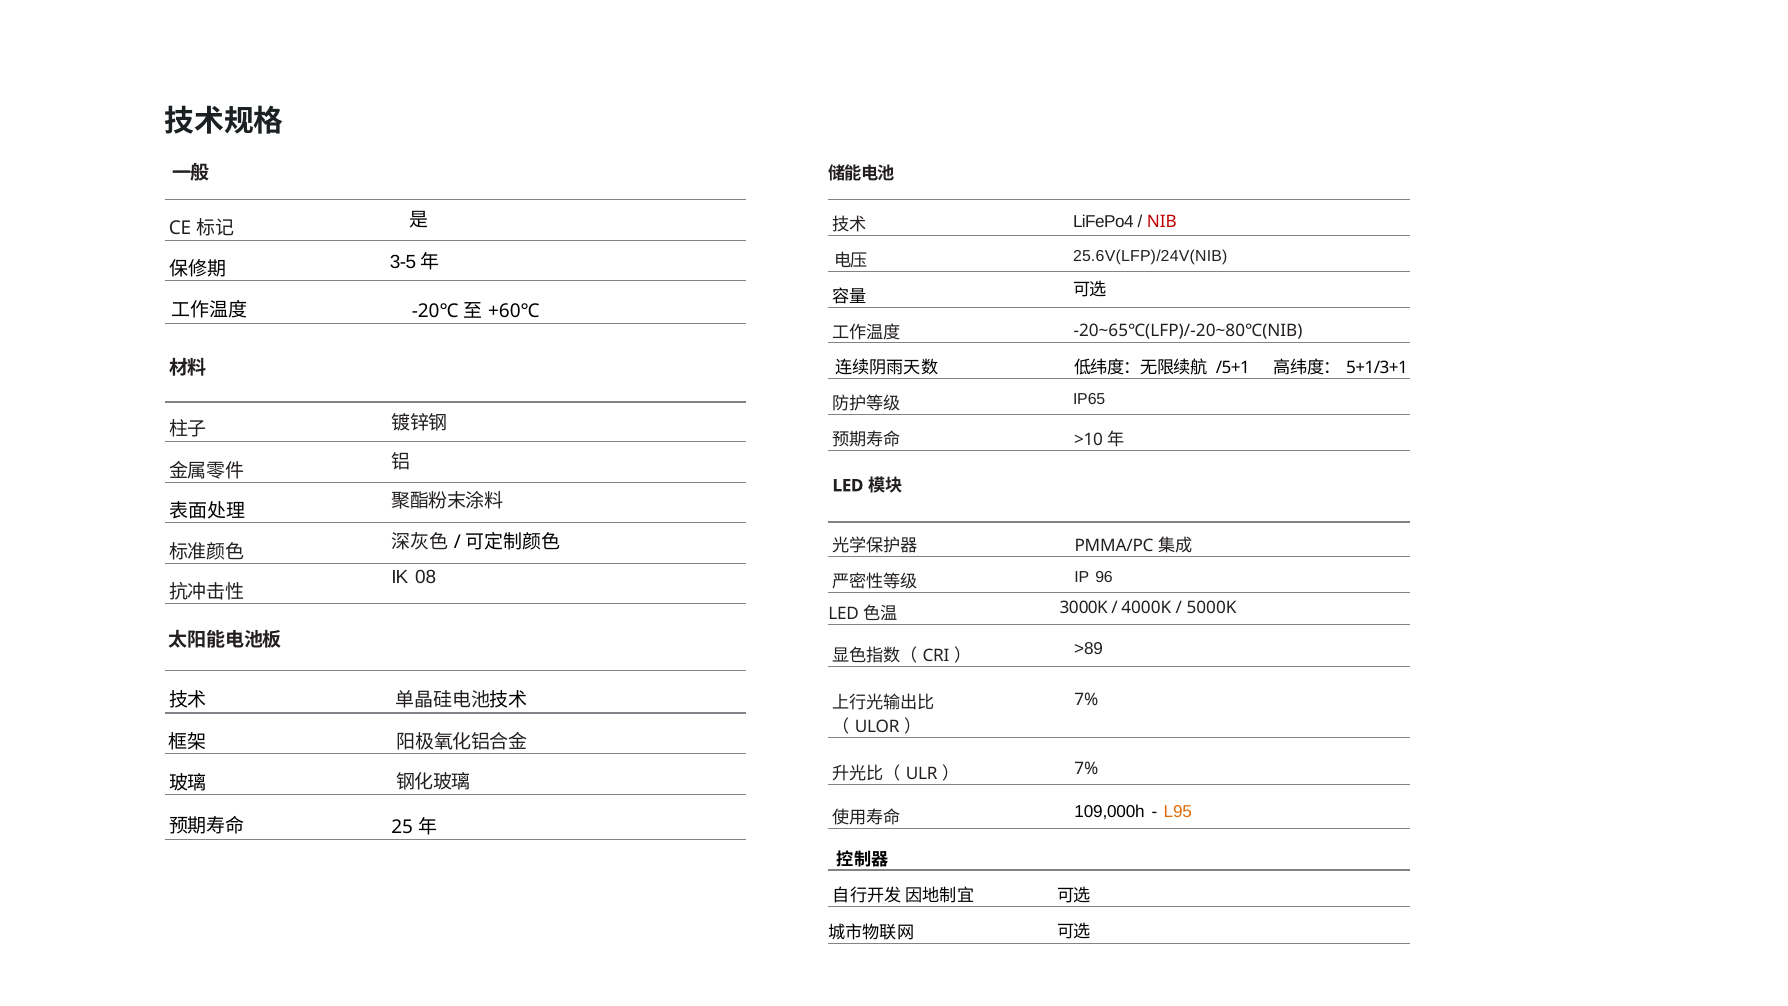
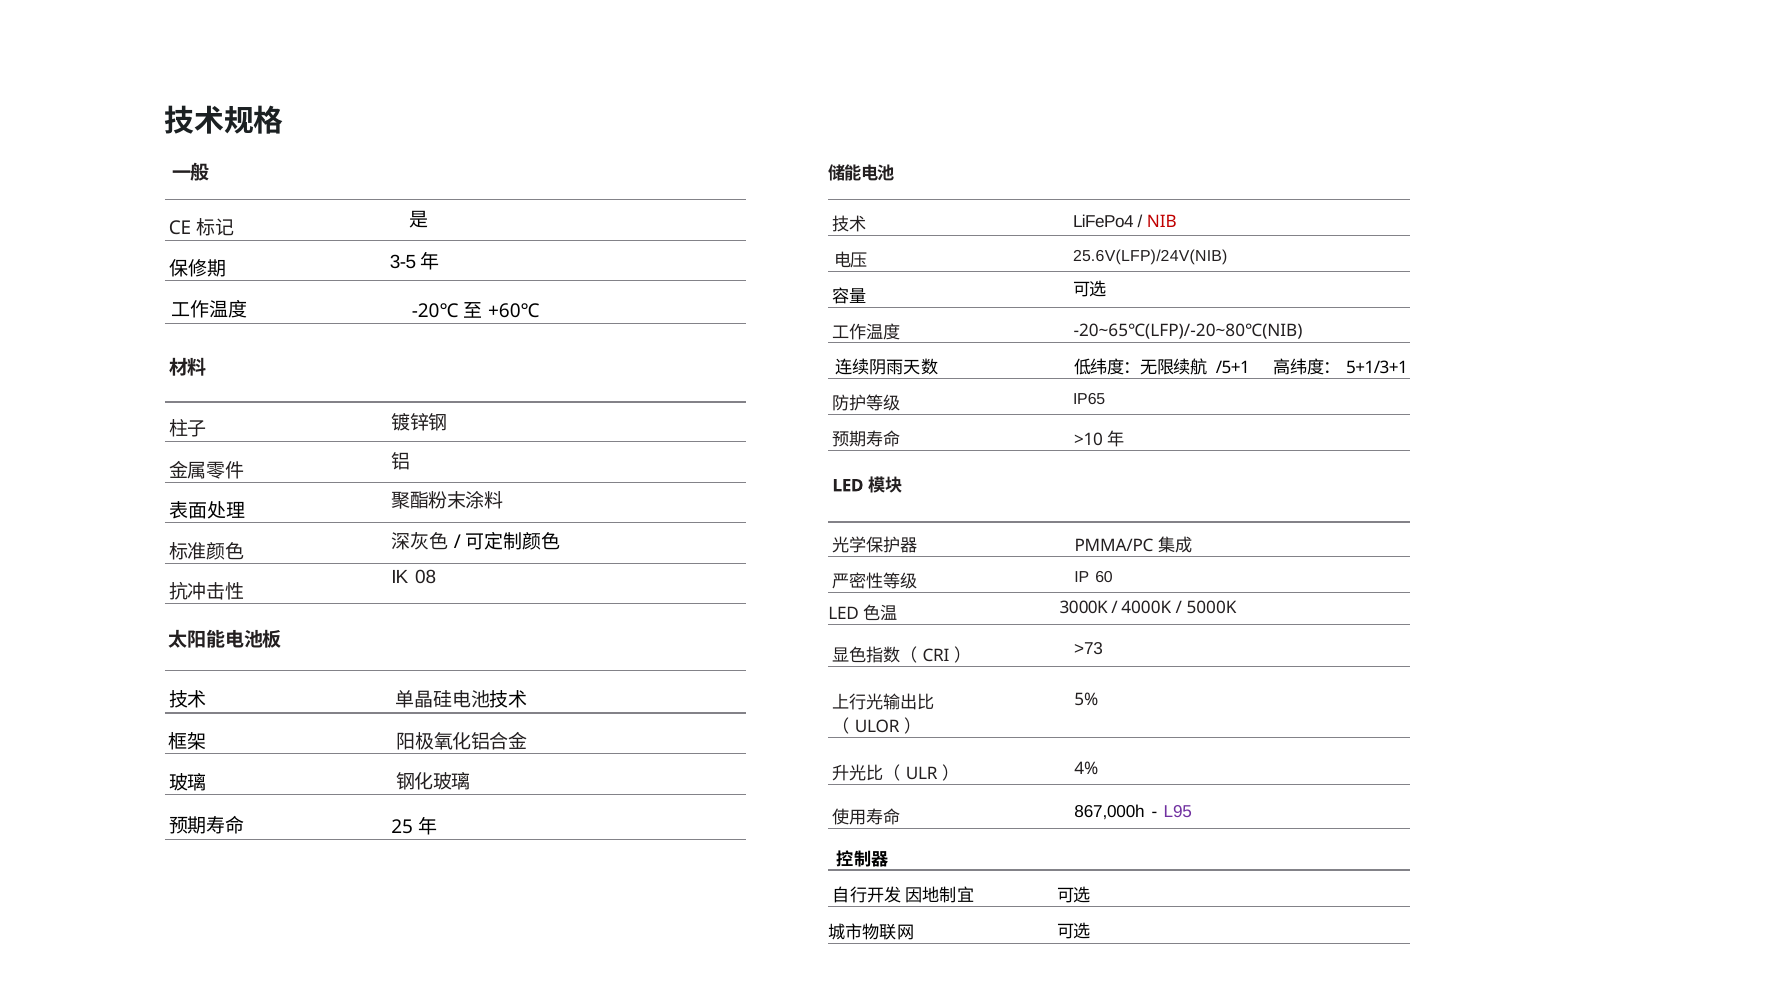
96: 96 -> 60 (1104, 577)
>89: >89 -> >73 (1089, 649)
7%: 7% -> 5% (1086, 700)
7%: 7% -> 4% (1086, 769)
109,000h: 109,000h -> 867,000h (1110, 811)
L95 colour: orange -> purple (1178, 811)
